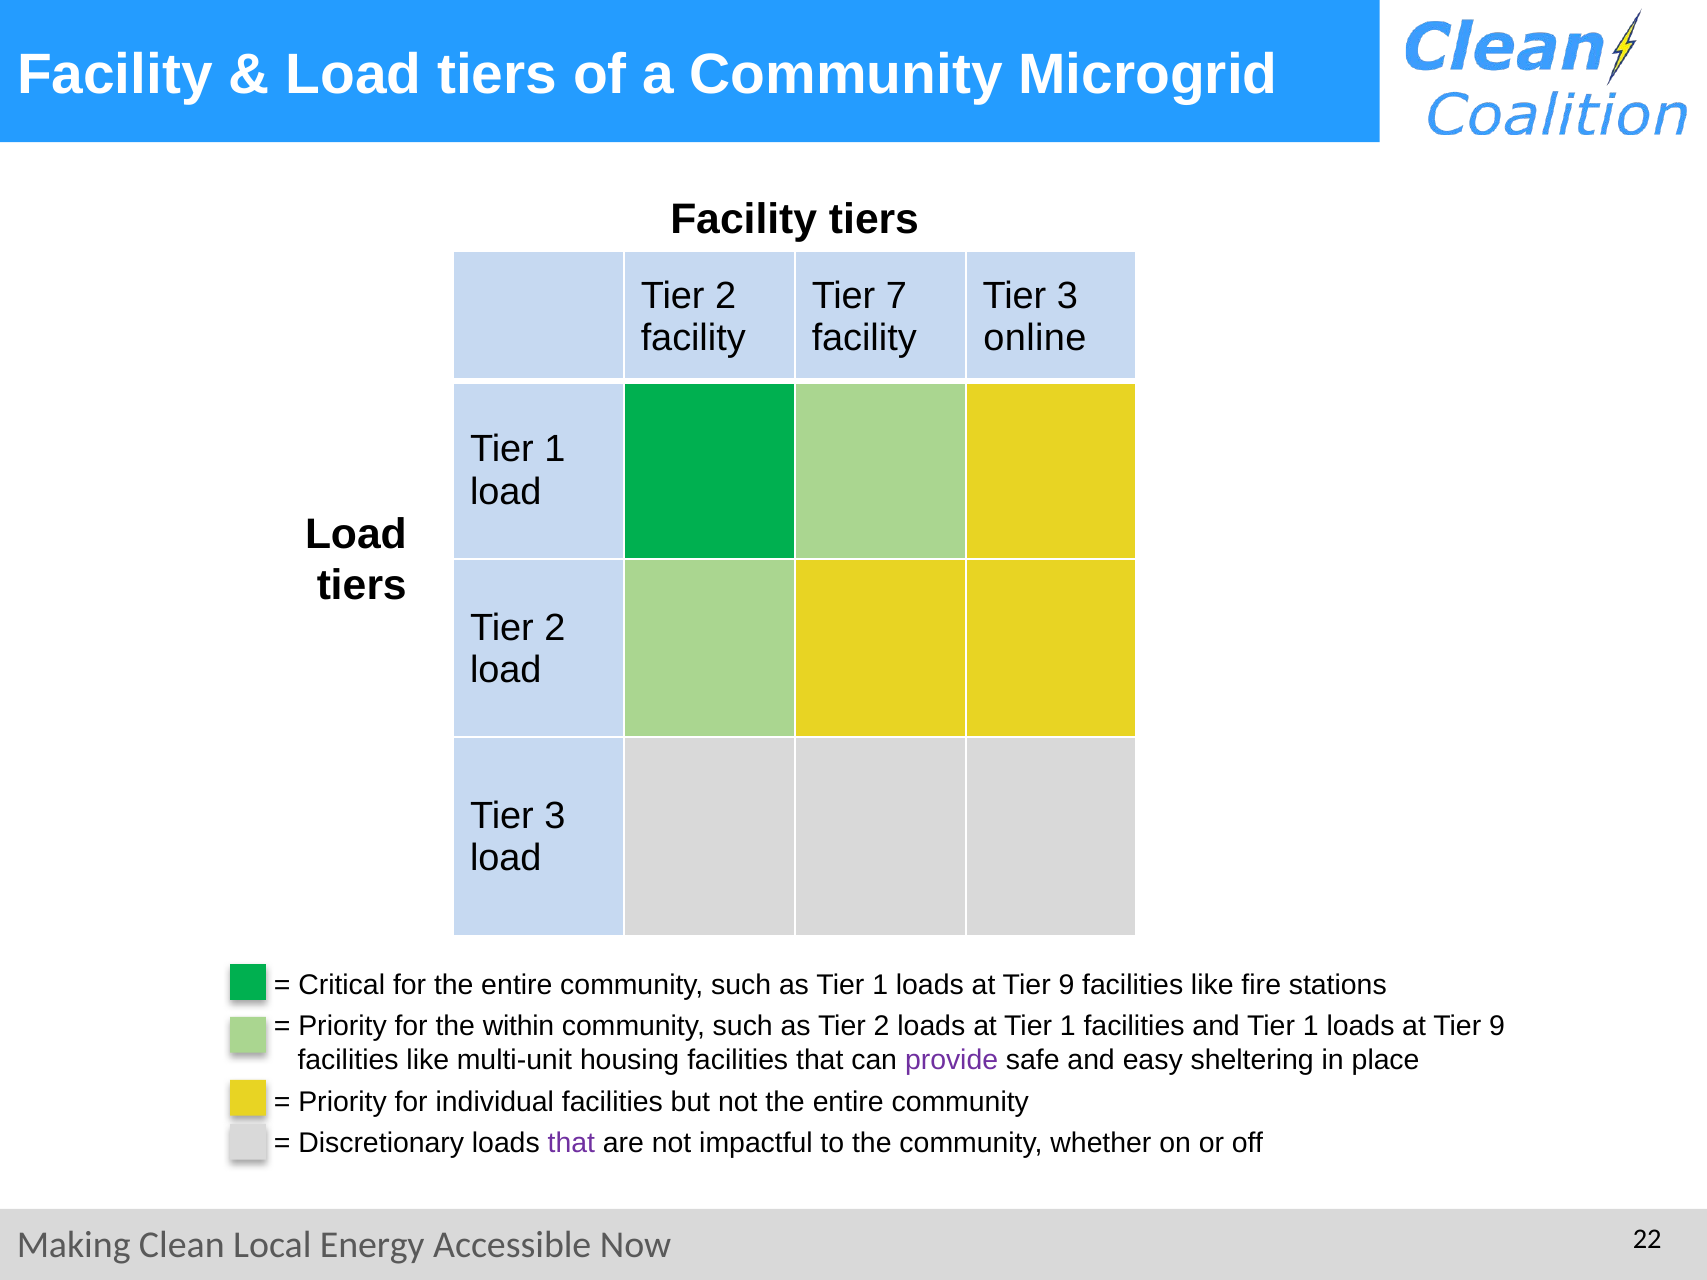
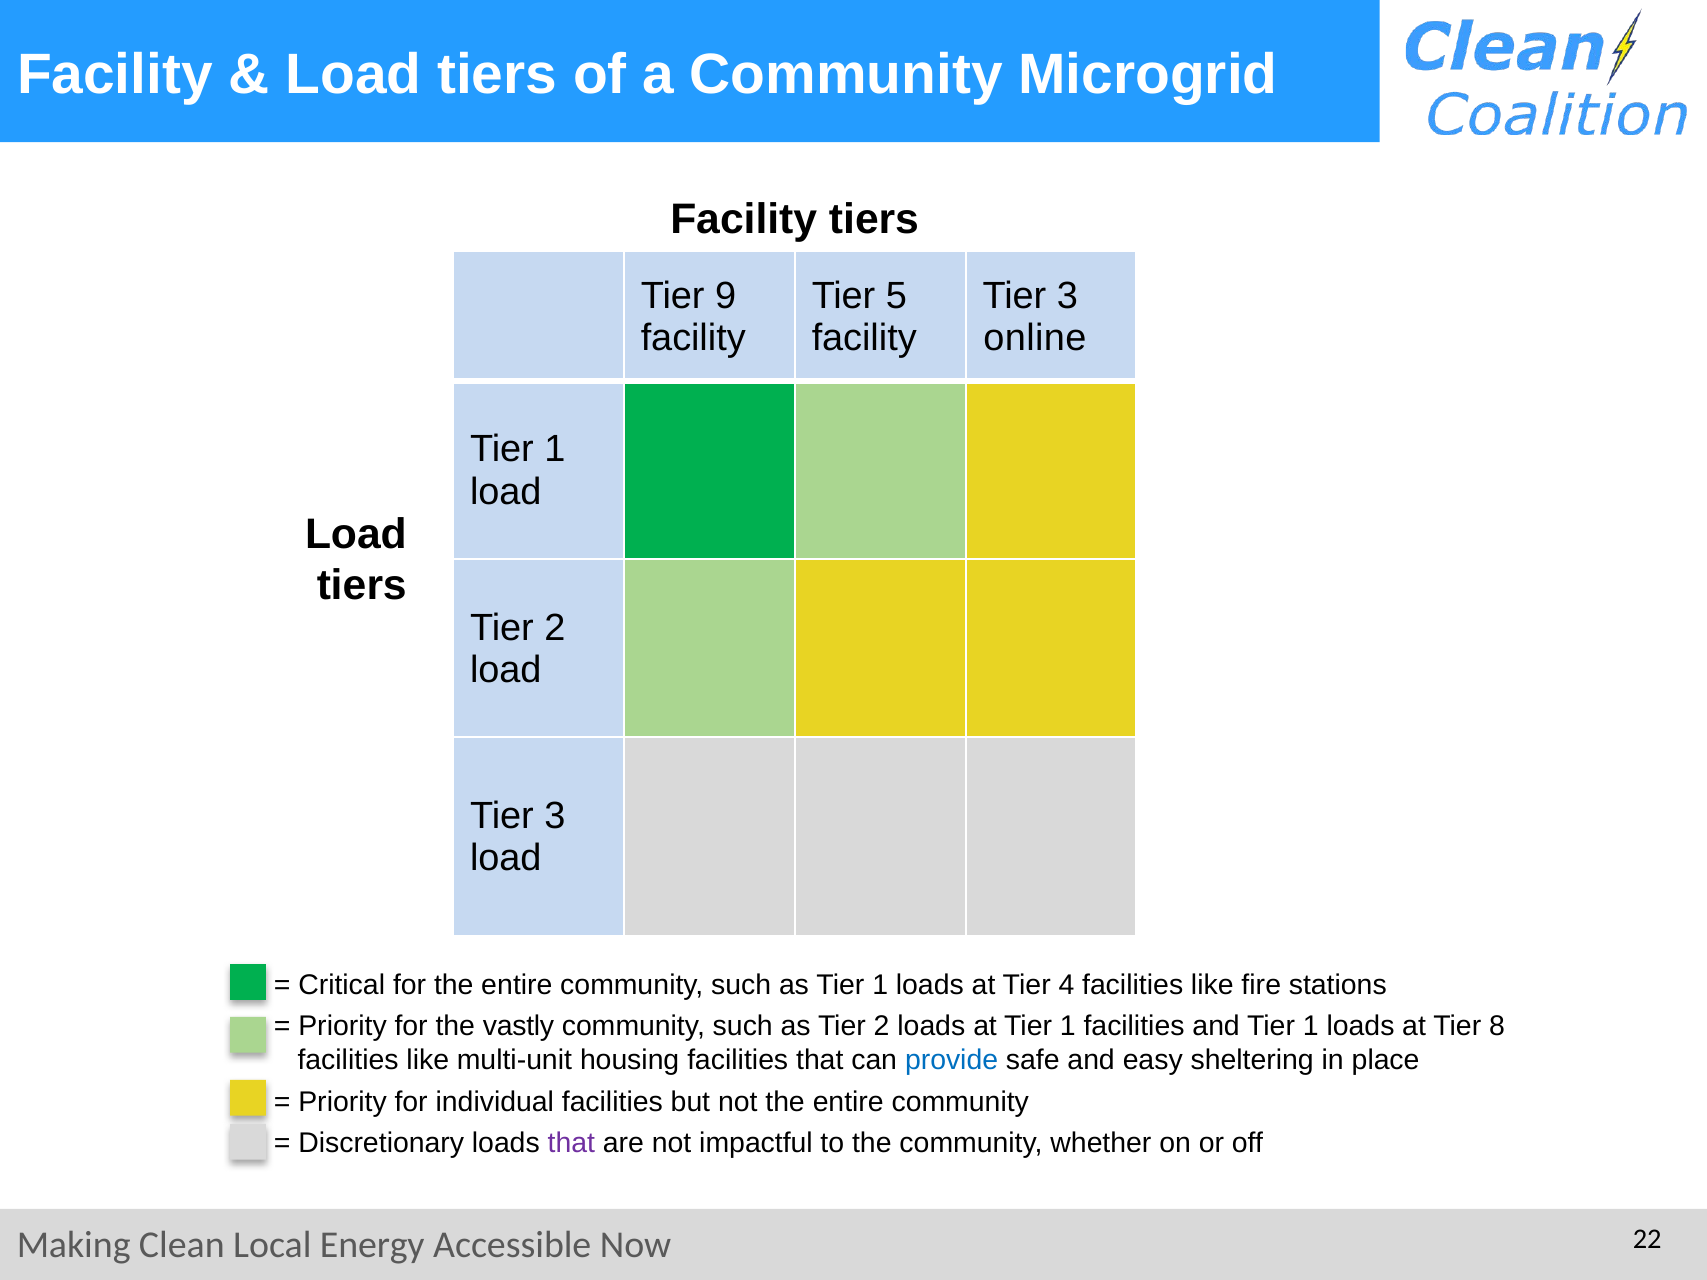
2: 2 -> 9 (726, 296)
7: 7 -> 5 (897, 296)
9: 9 -> 4 (1067, 985)
within: within -> vastly (519, 1026)
9: 9 -> 8 (1497, 1026)
provide colour: purple -> blue (952, 1061)
